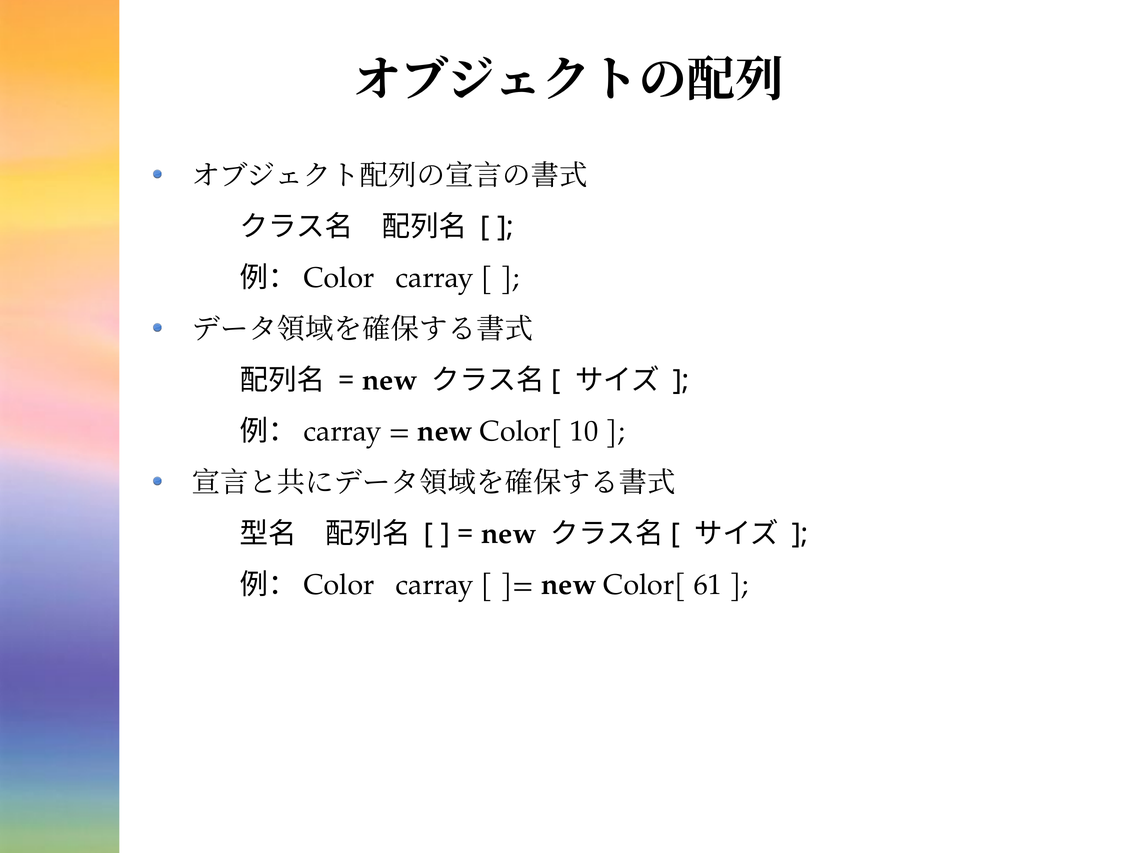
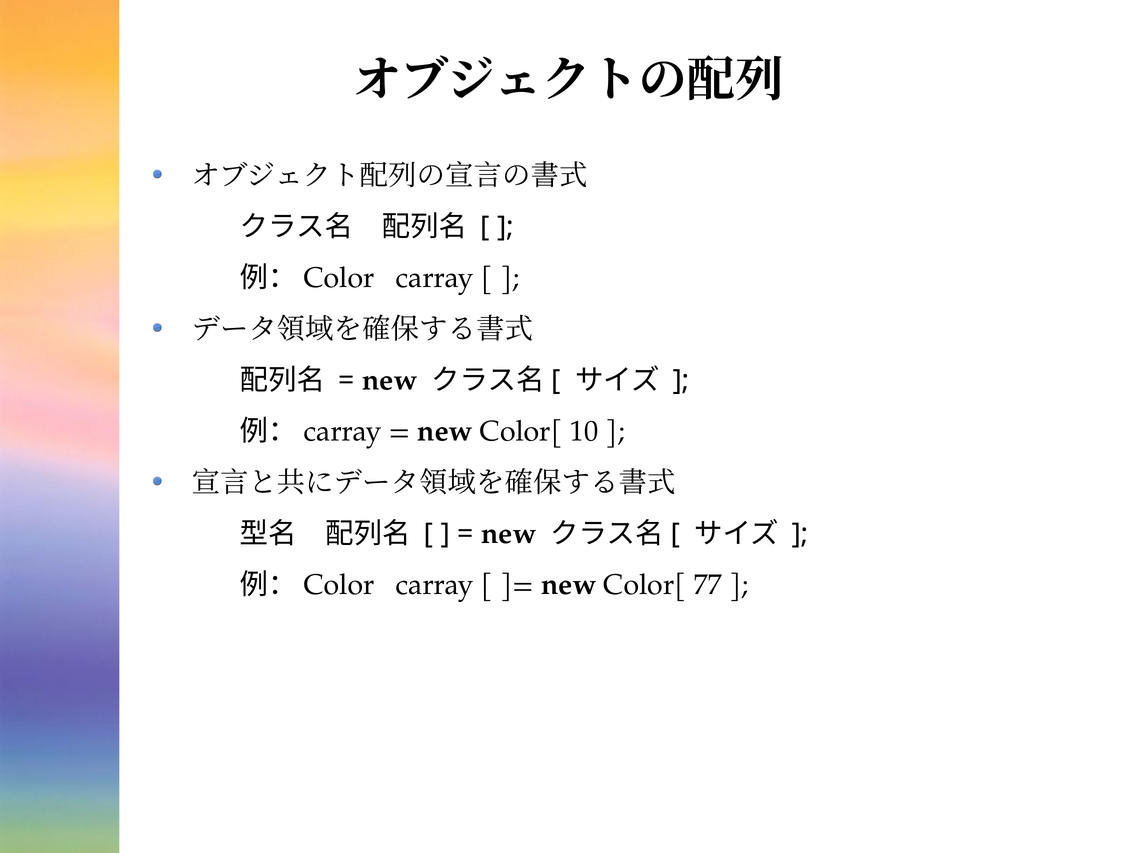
61: 61 -> 77 (708, 585)
